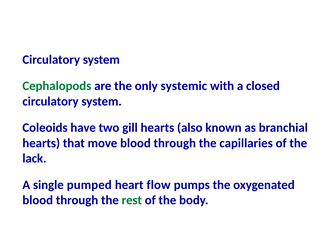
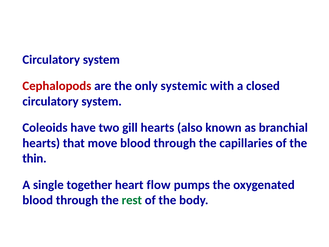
Cephalopods colour: green -> red (57, 86)
lack: lack -> thin (34, 158)
pumped: pumped -> together (89, 185)
